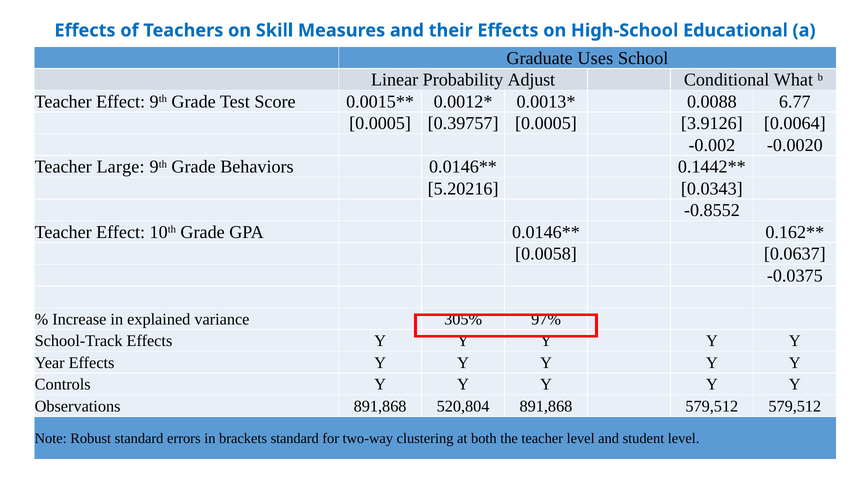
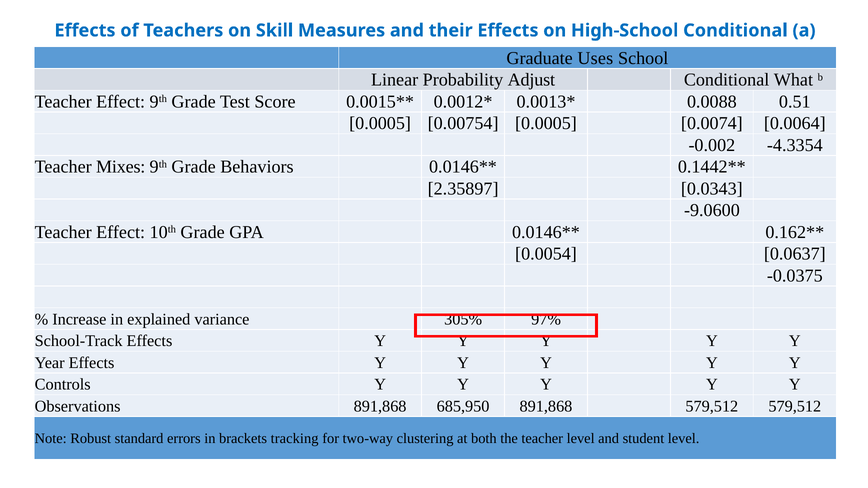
High-School Educational: Educational -> Conditional (735, 30)
6.77: 6.77 -> 0.51 (795, 102)
0.39757: 0.39757 -> 0.00754 (463, 124)
3.9126: 3.9126 -> 0.0074 (712, 124)
-0.0020: -0.0020 -> -4.3354 (795, 145)
Large: Large -> Mixes (121, 167)
5.20216: 5.20216 -> 2.35897 (463, 189)
-0.8552: -0.8552 -> -9.0600 (712, 211)
0.0058: 0.0058 -> 0.0054 (546, 254)
520,804: 520,804 -> 685,950 (463, 406)
brackets standard: standard -> tracking (295, 439)
